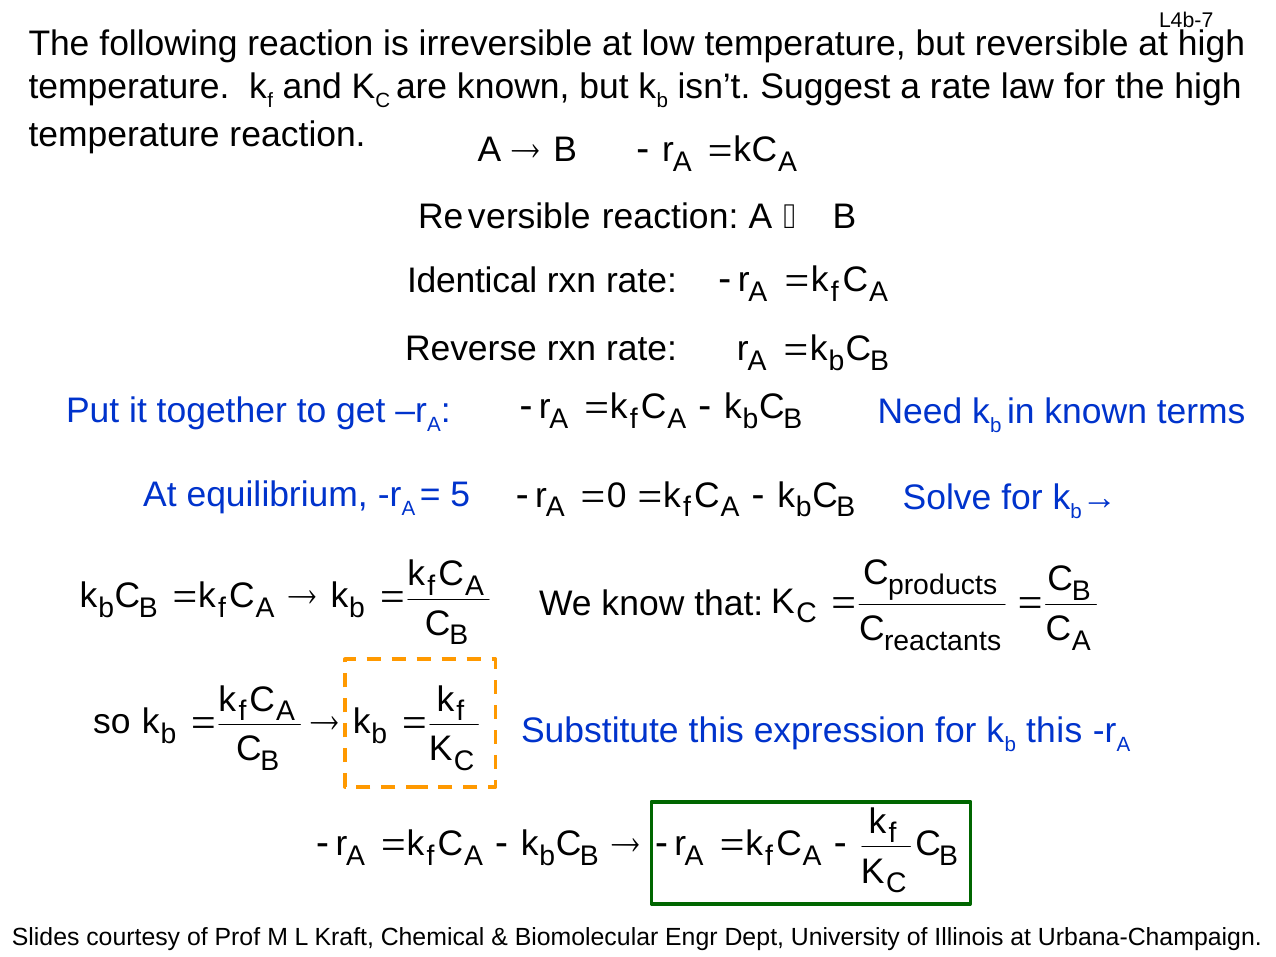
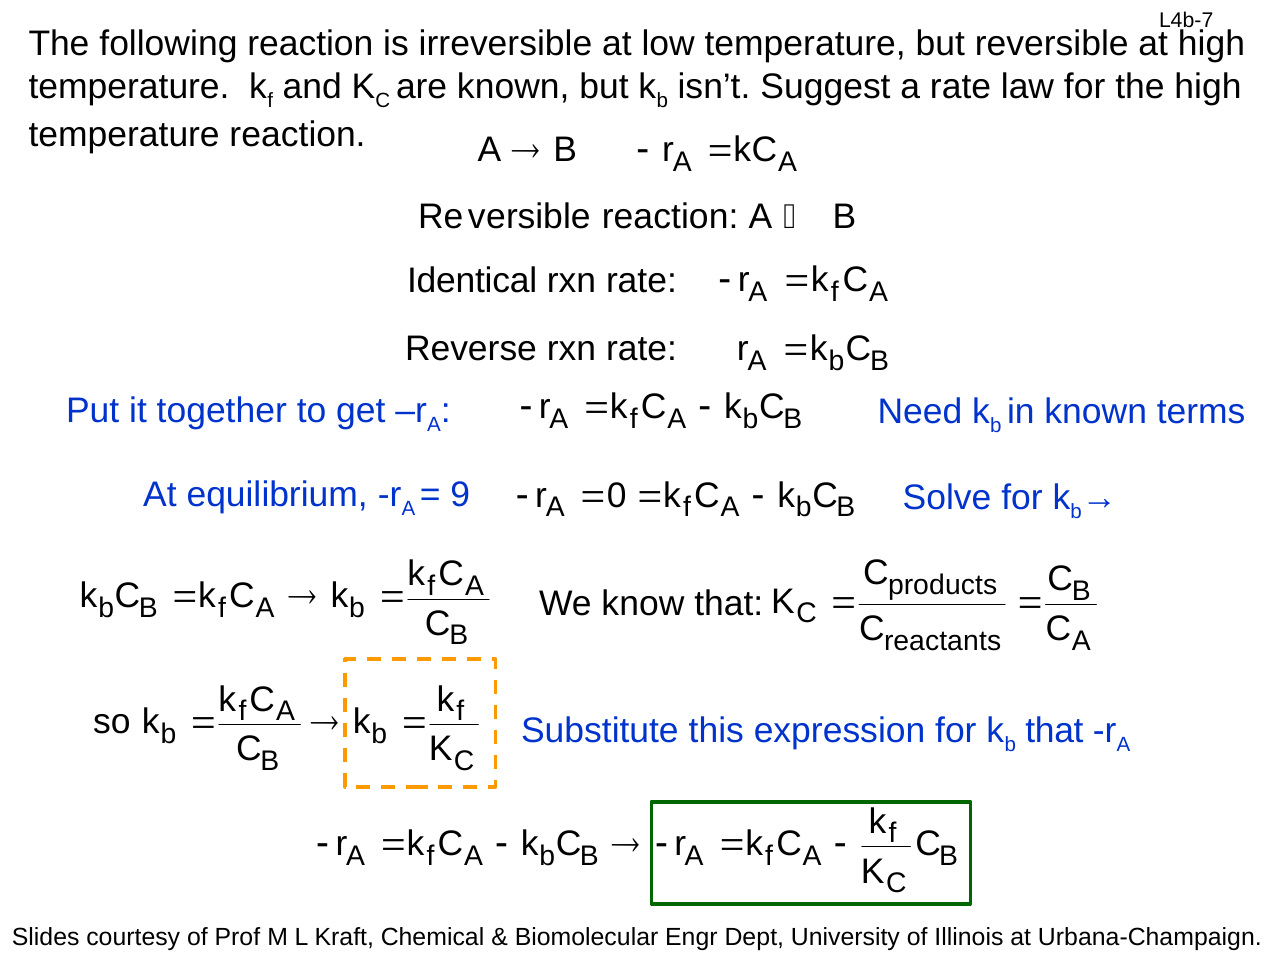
5: 5 -> 9 (460, 495)
this: this -> that (1054, 731)
